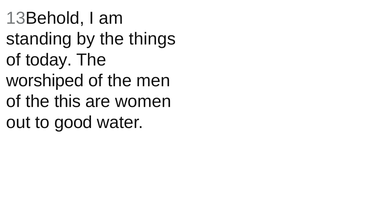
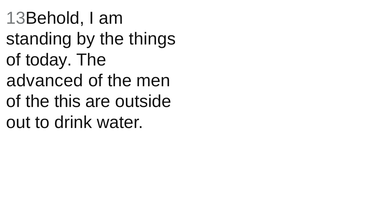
worshiped: worshiped -> advanced (45, 81)
women: women -> outside (143, 102)
good: good -> drink (73, 122)
